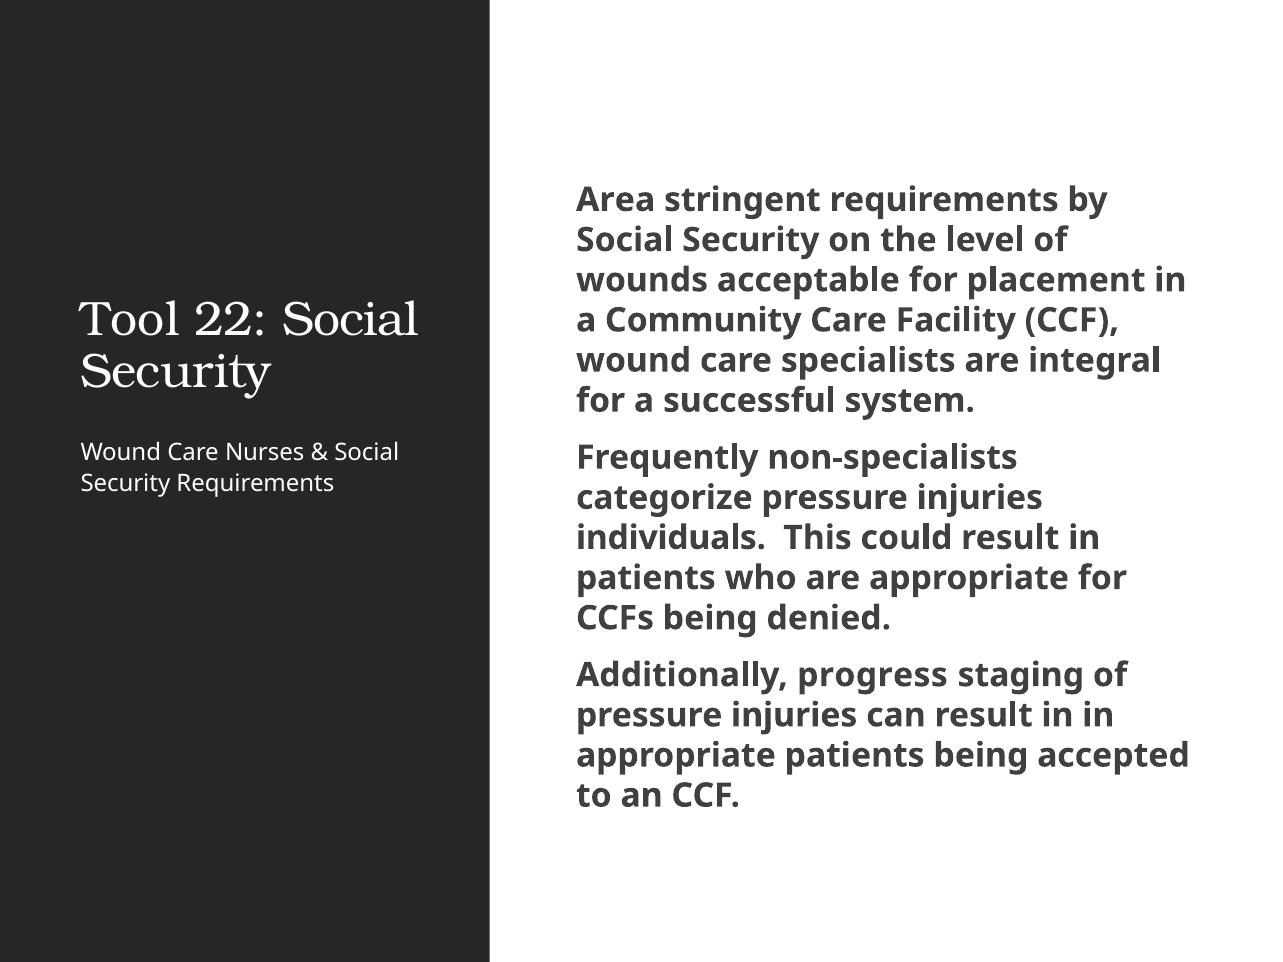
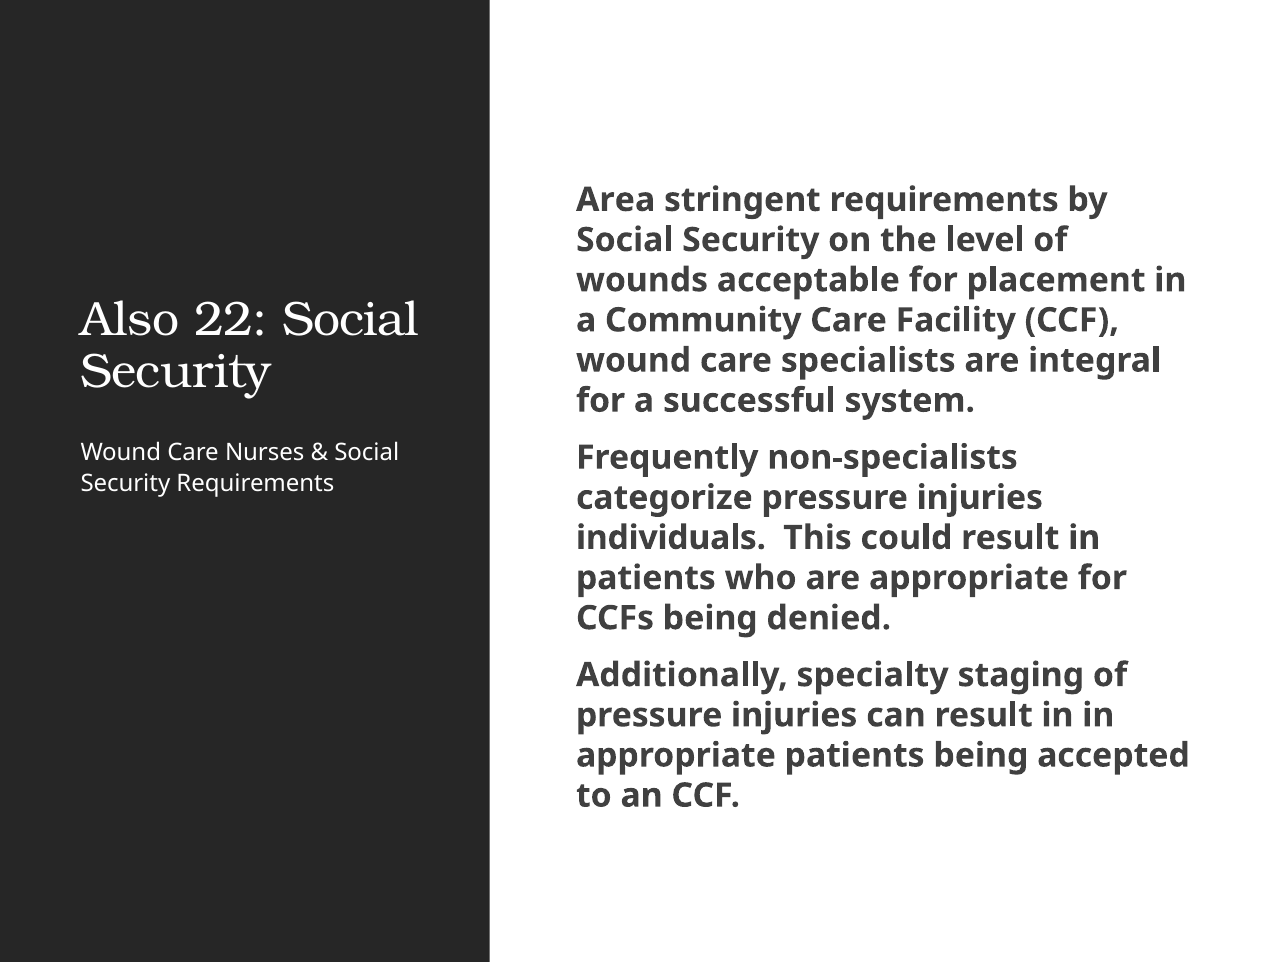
Tool: Tool -> Also (130, 319)
progress: progress -> specialty (873, 675)
